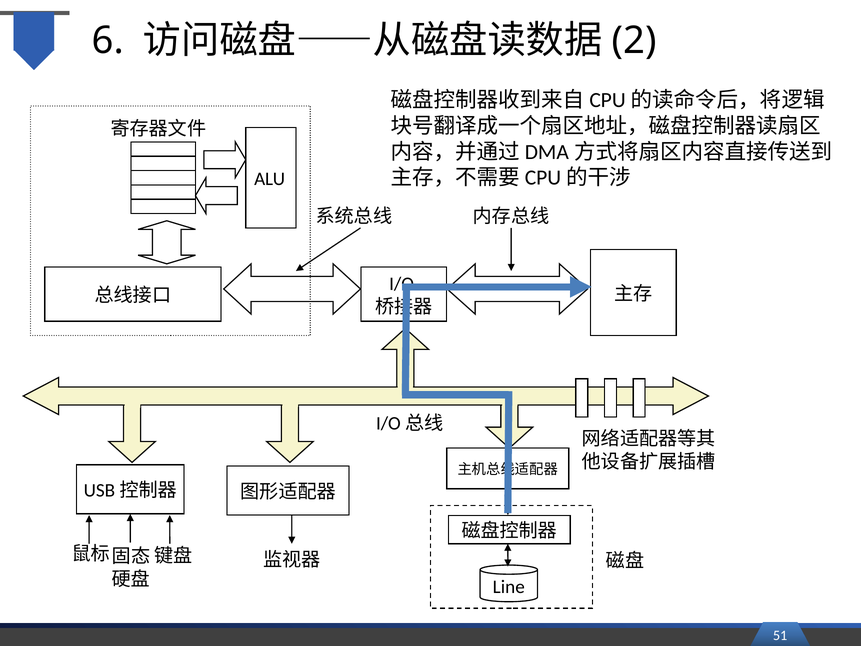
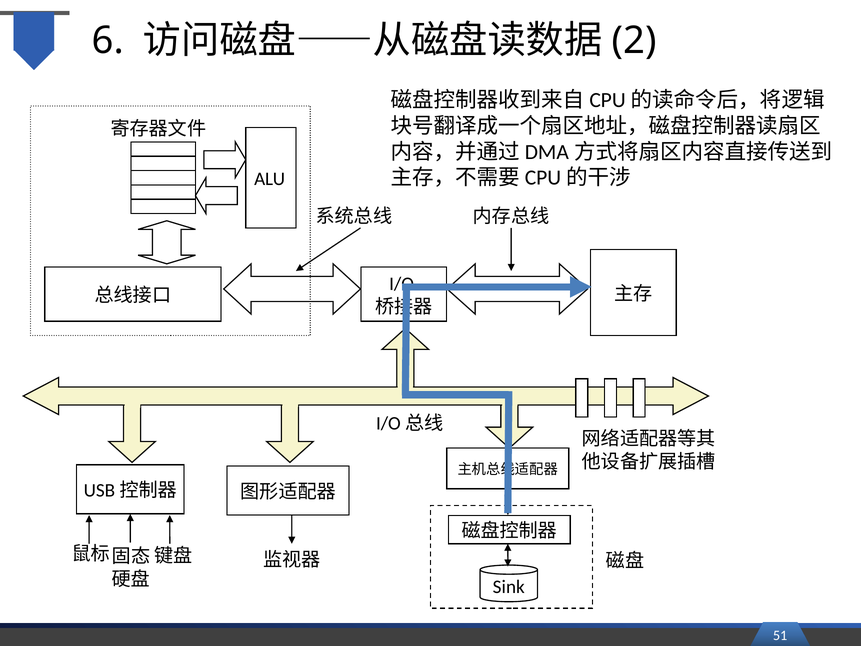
Line: Line -> Sink (509, 587)
